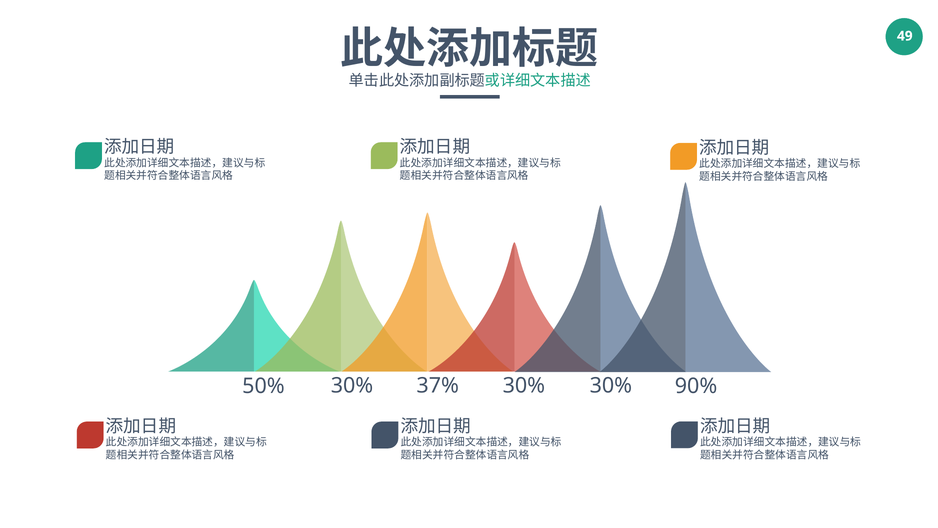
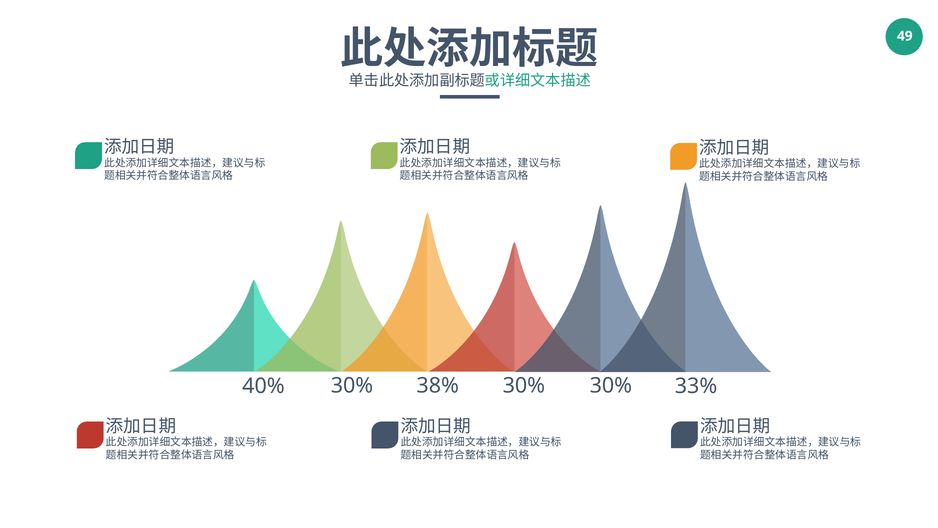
50%: 50% -> 40% (263, 386)
37%: 37% -> 38% (438, 385)
90%: 90% -> 33% (696, 386)
